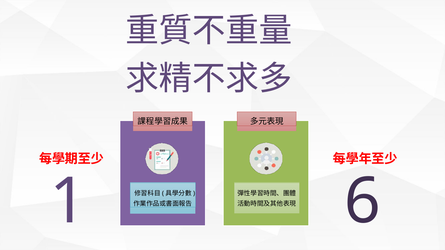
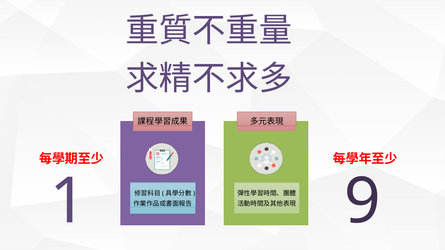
6: 6 -> 9 (362, 202)
